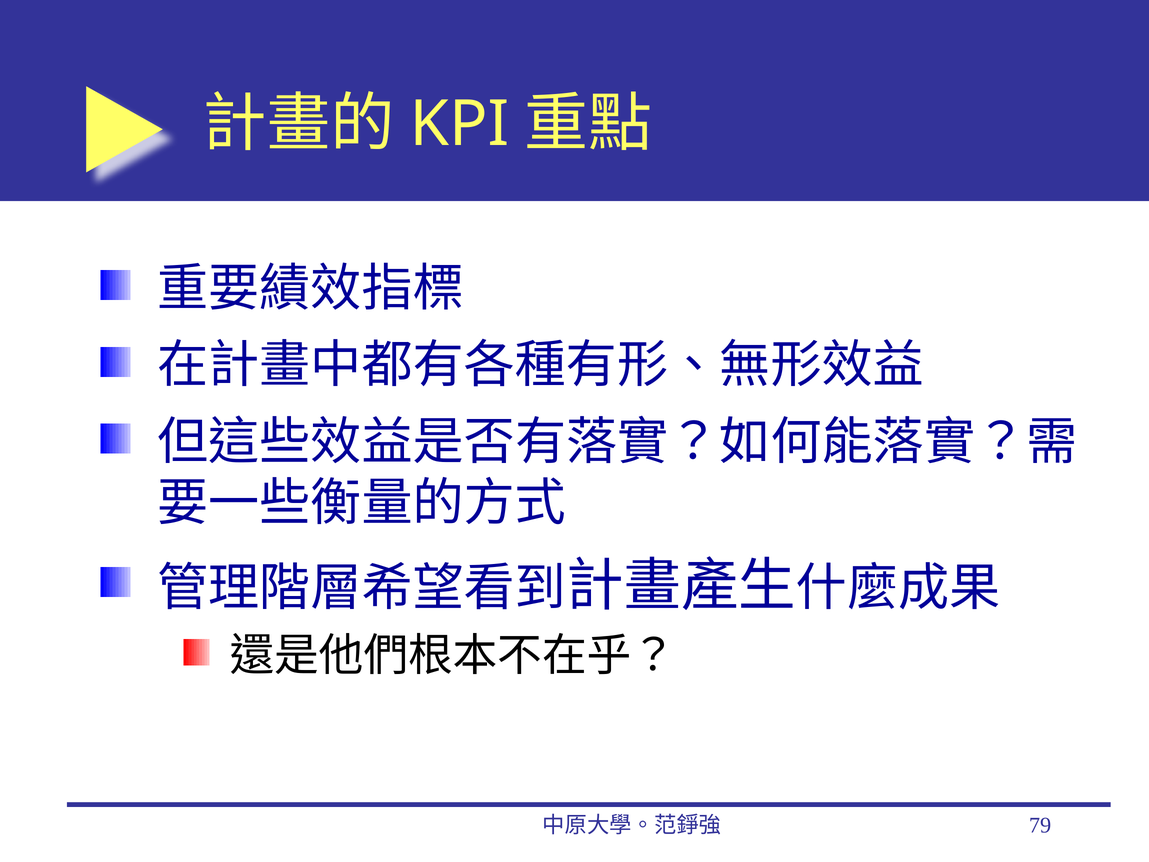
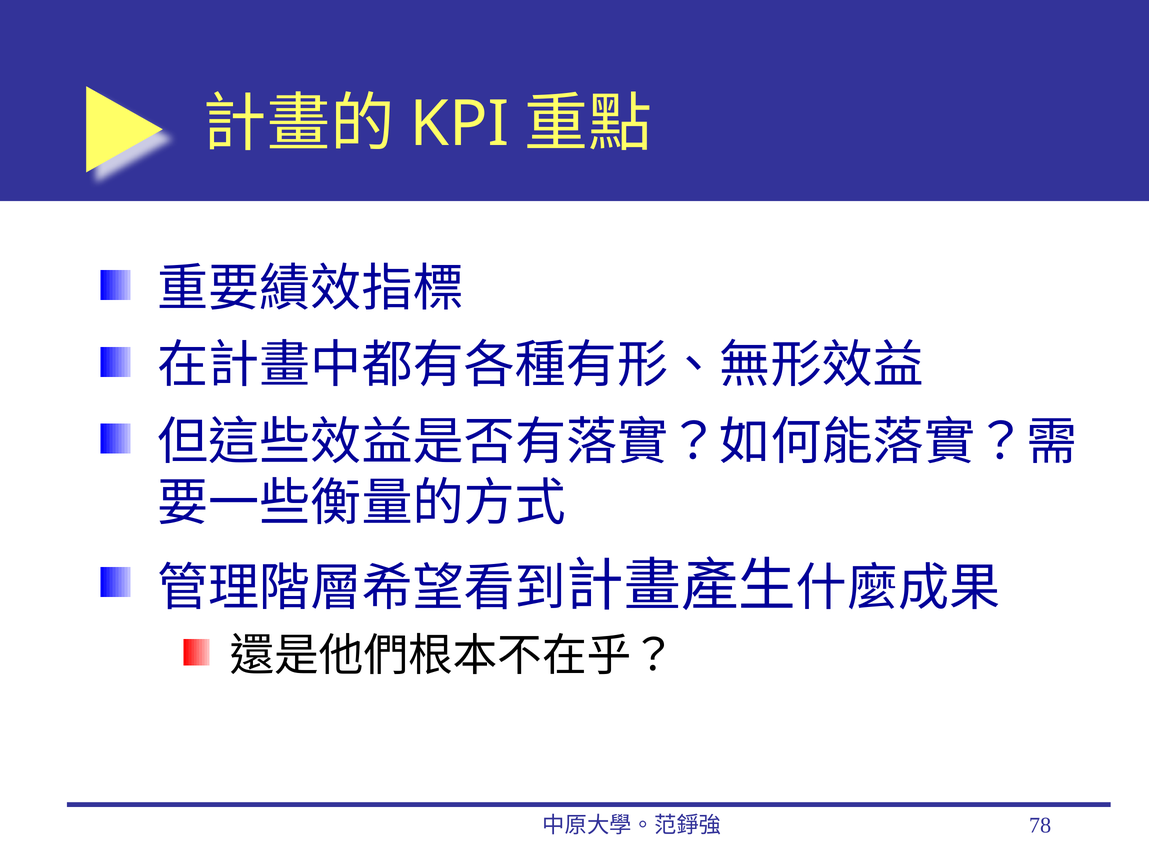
79: 79 -> 78 (1040, 825)
